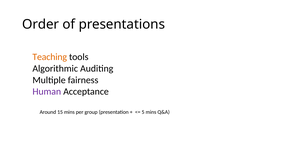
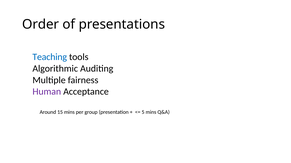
Teaching colour: orange -> blue (50, 57)
